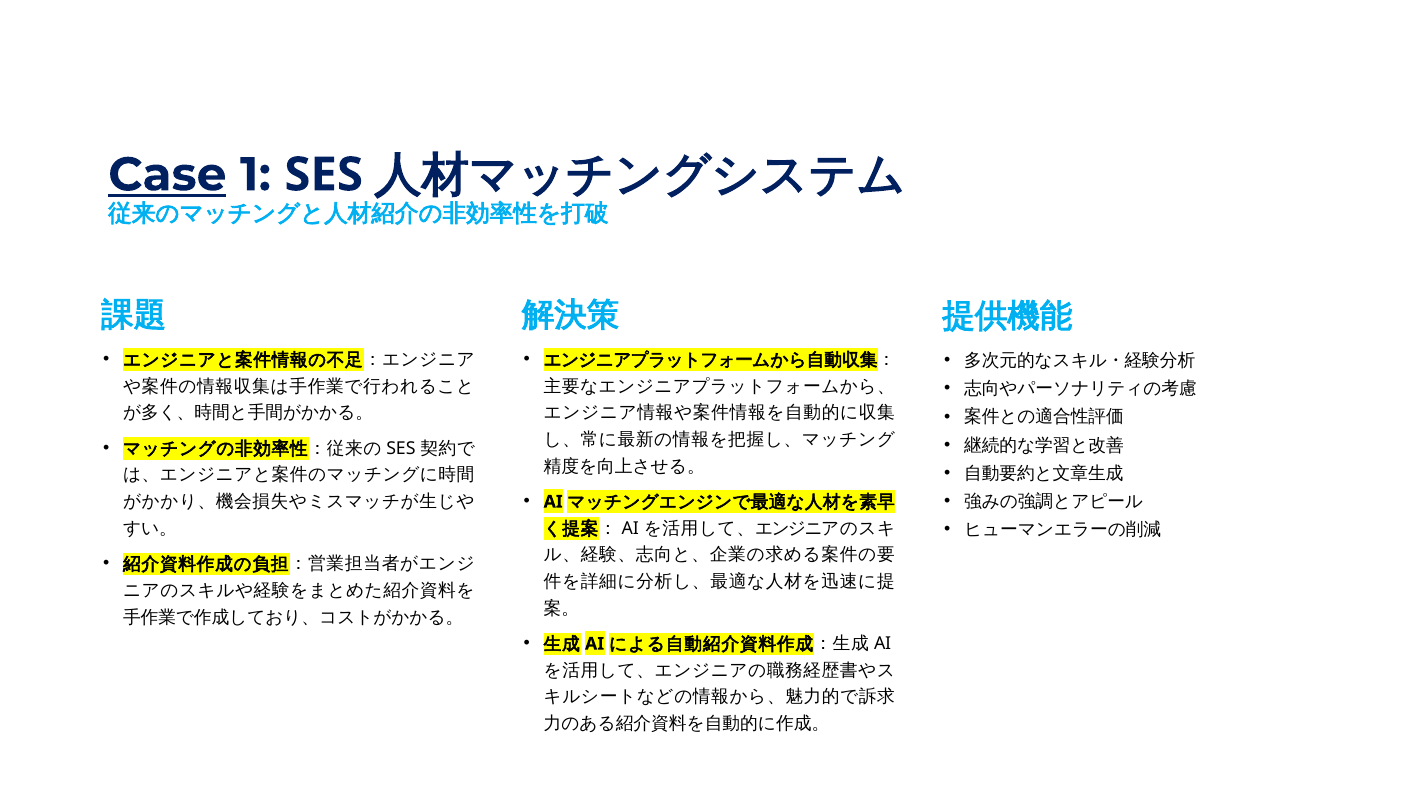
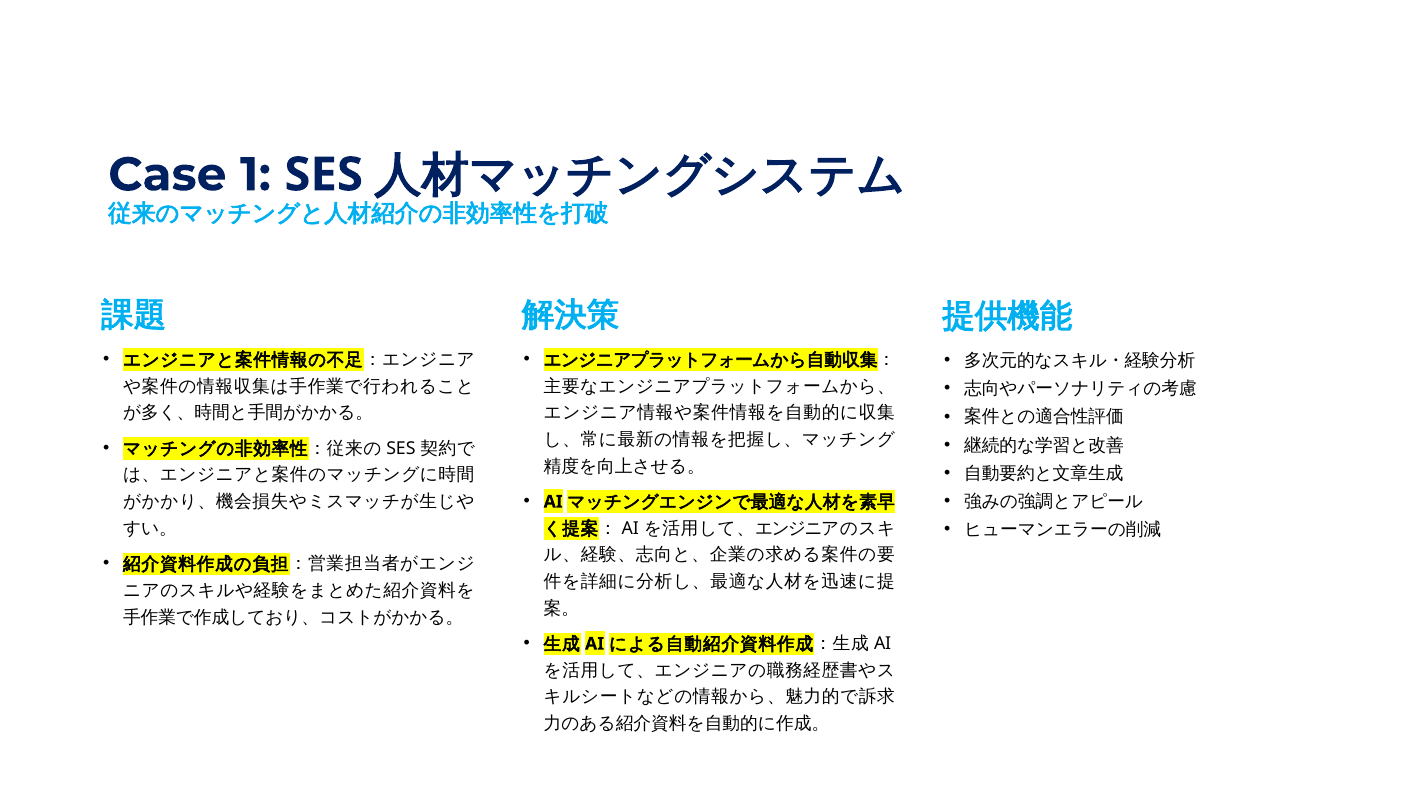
Case underline: present -> none (167, 175)
